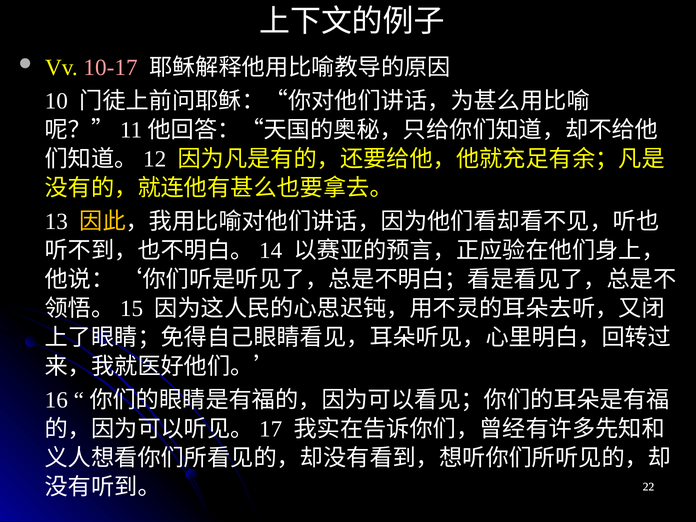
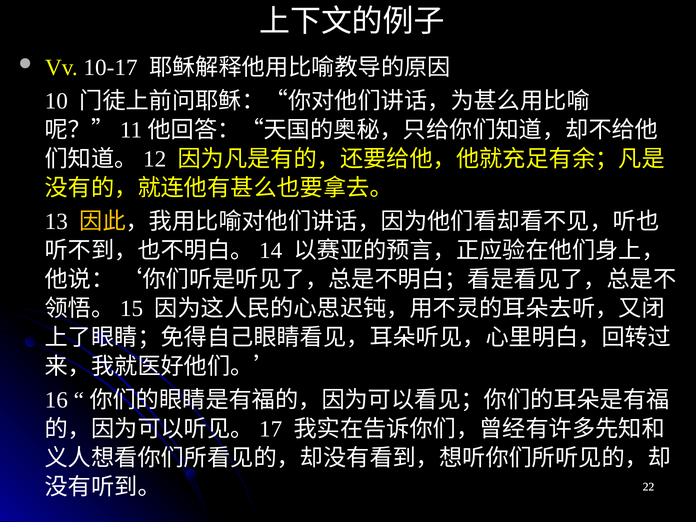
10-17 colour: pink -> white (111, 67)
